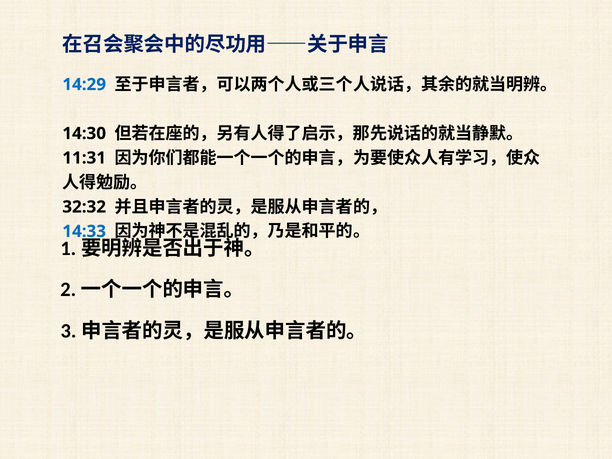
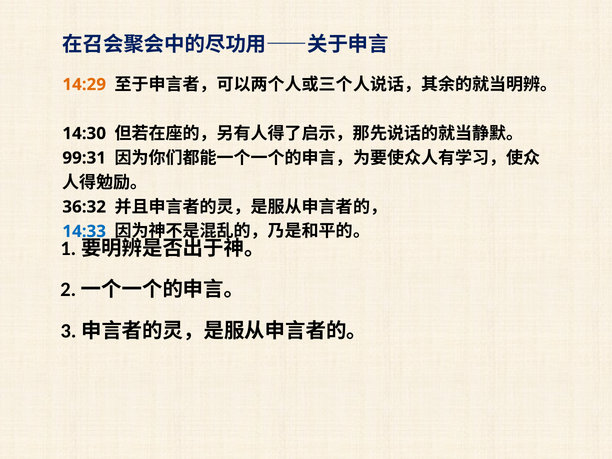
14:29 colour: blue -> orange (84, 84)
11:31: 11:31 -> 99:31 (84, 158)
32:32: 32:32 -> 36:32 (84, 207)
